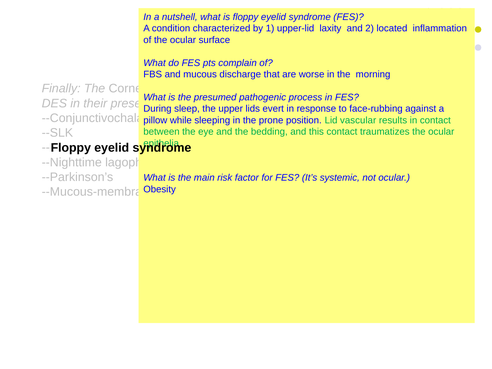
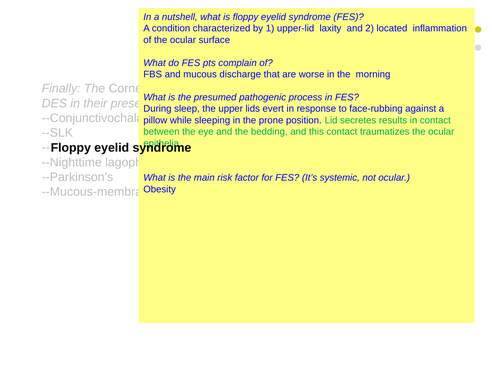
vascular: vascular -> secretes (358, 120)
